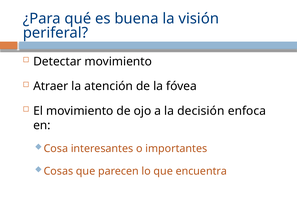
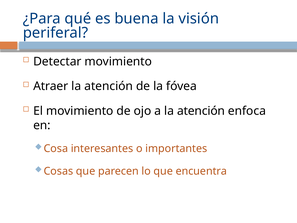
a la decisión: decisión -> atención (201, 111)
